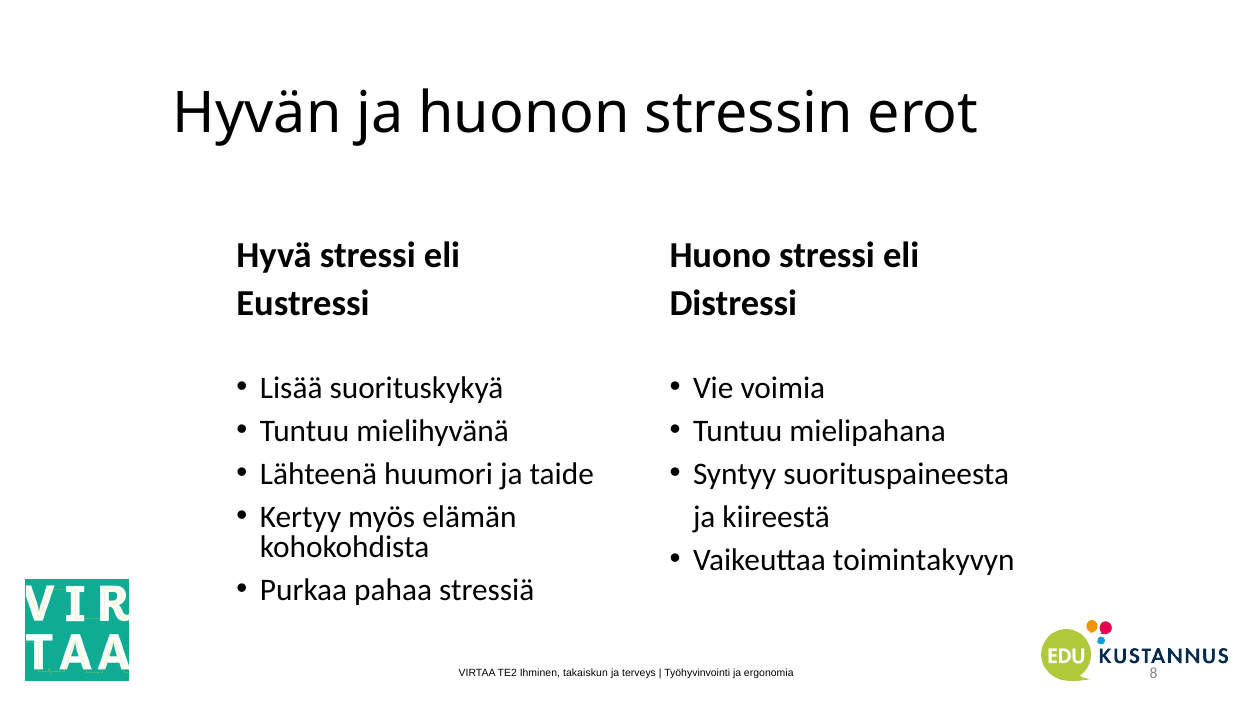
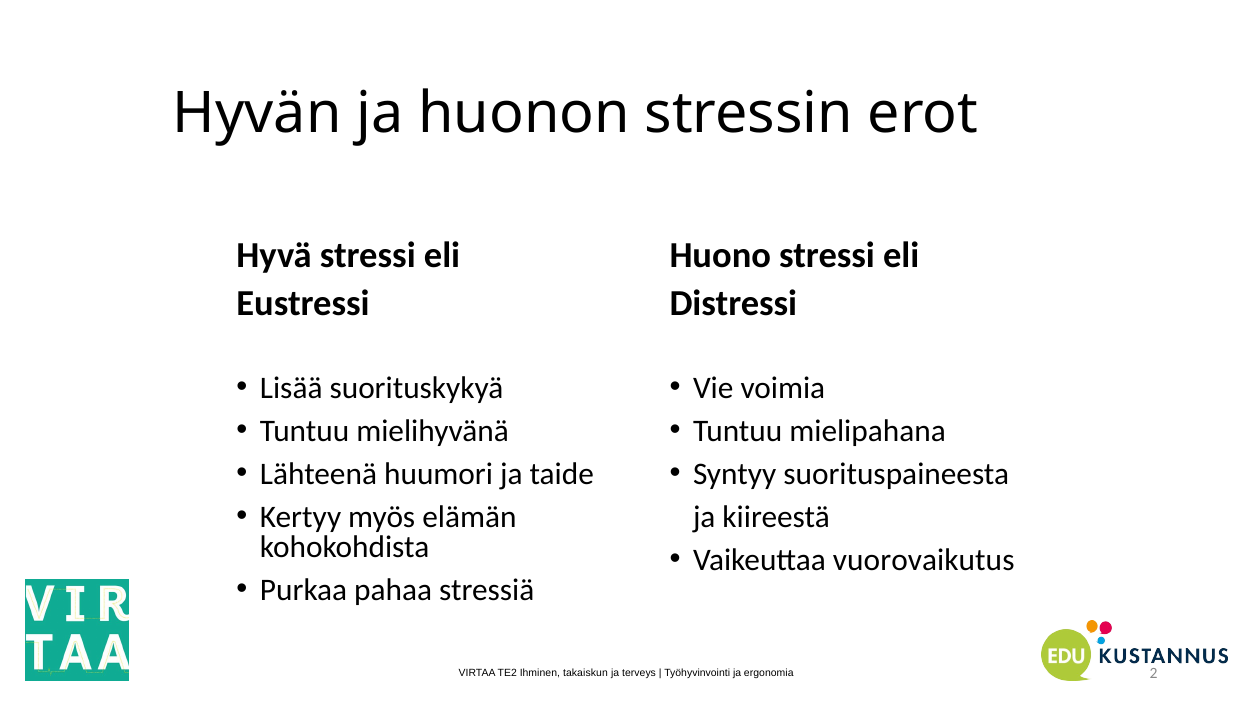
toimintakyvyn: toimintakyvyn -> vuorovaikutus (924, 560)
8: 8 -> 2 (1154, 673)
